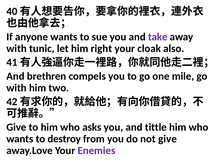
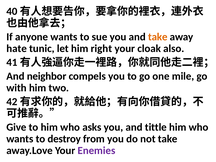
take colour: purple -> orange (158, 37)
with: with -> hate (17, 48)
brethren: brethren -> neighbor (47, 76)
not give: give -> take (168, 139)
